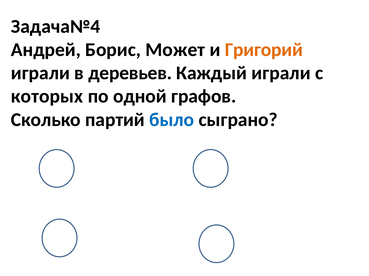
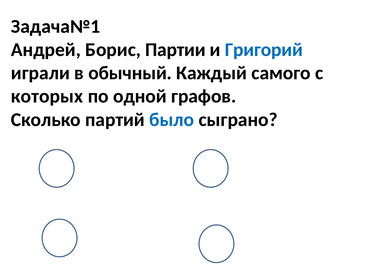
Задача№4: Задача№4 -> Задача№1 (56, 26)
Может: Может -> Партии (175, 50)
Григорий colour: orange -> blue (264, 50)
деревьев: деревьев -> обычный (130, 73)
Каждый играли: играли -> самого (281, 73)
